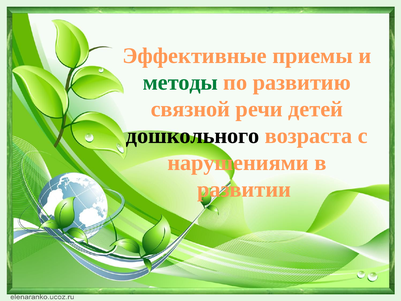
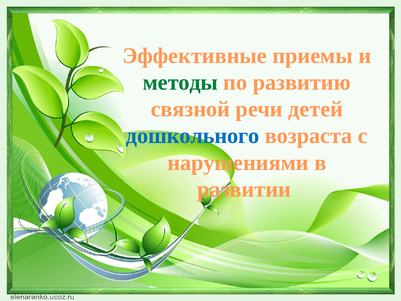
дошкольного colour: black -> blue (193, 136)
